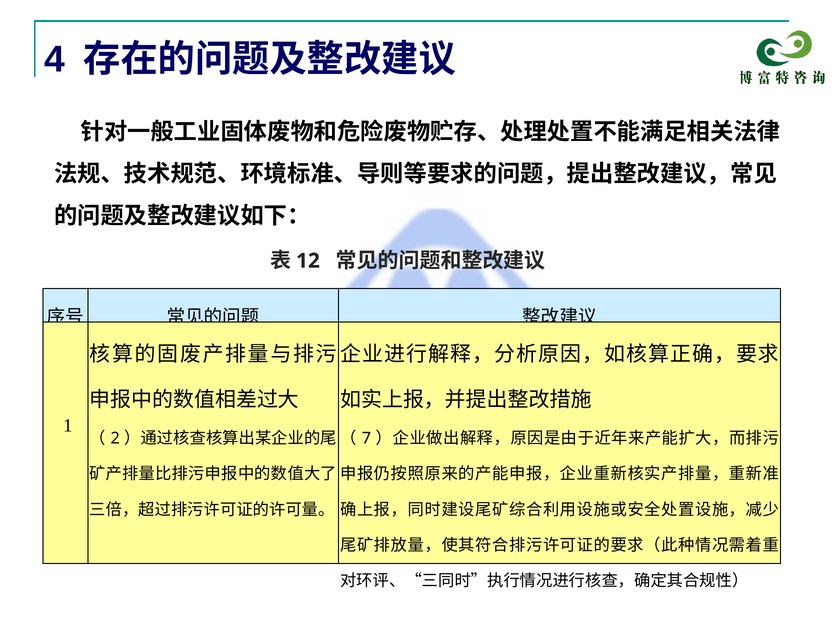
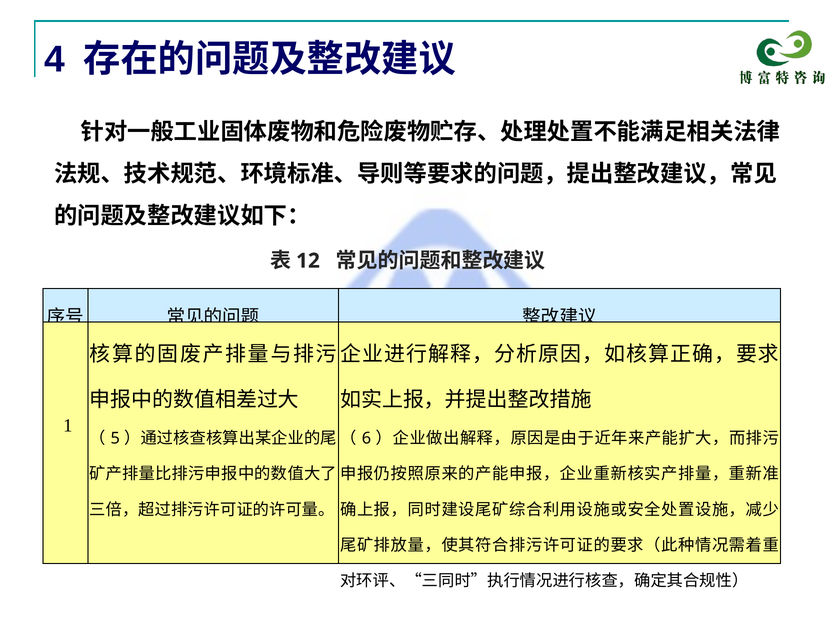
2: 2 -> 5 (115, 438)
7: 7 -> 6 (366, 438)
